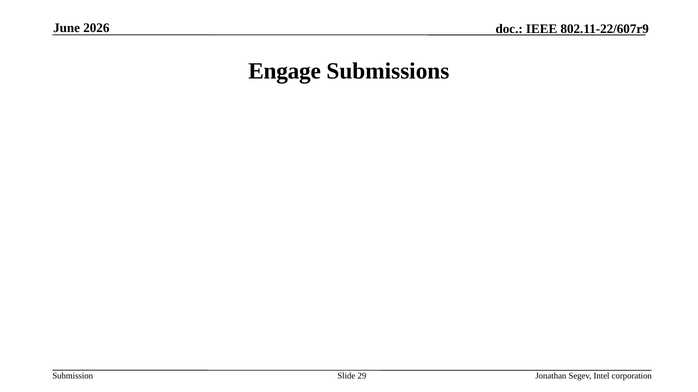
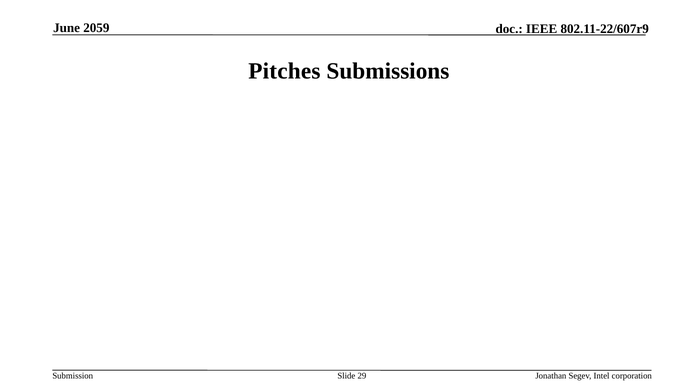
2026: 2026 -> 2059 (96, 28)
Engage: Engage -> Pitches (284, 71)
